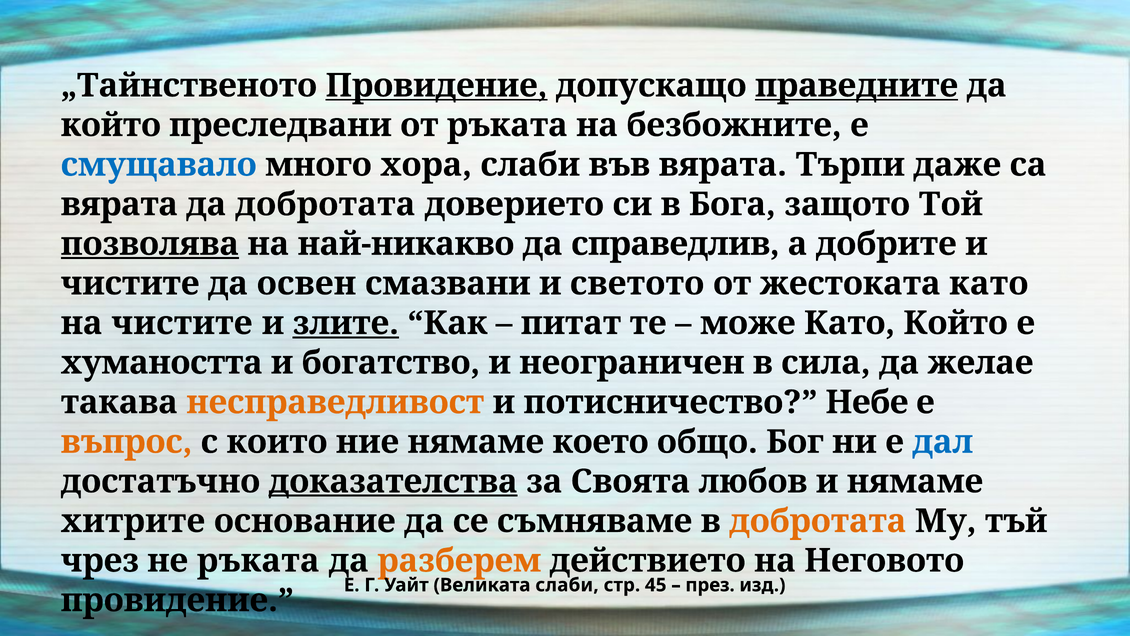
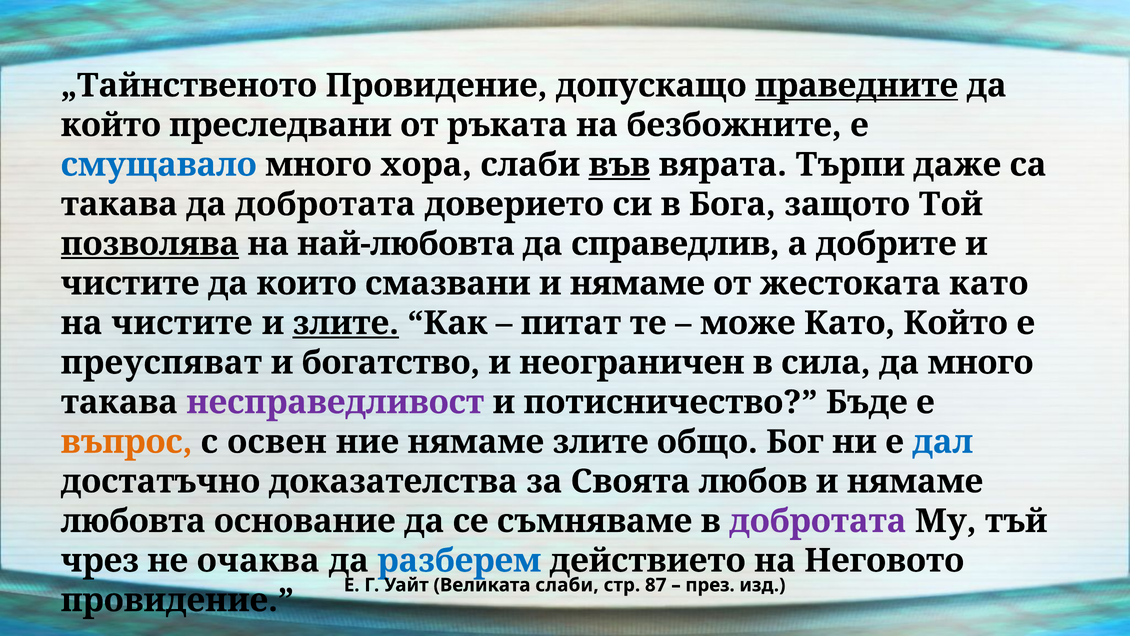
Провидение underline: present -> none (437, 86)
във underline: none -> present (619, 165)
вярата: вярата -> такава (119, 204)
най-никакво: най-никакво -> най-любовта (406, 244)
освен: освен -> които (307, 283)
смазвани и светото: светото -> нямаме (637, 283)
хумаността: хумаността -> преуспяват (161, 363)
да желае: желае -> много (981, 363)
несправедливост colour: orange -> purple (335, 402)
Небе: Небе -> Бъде (867, 402)
които: които -> освен (277, 442)
нямаме което: което -> злите (601, 442)
доказателства underline: present -> none (393, 481)
хитрите: хитрите -> любовта (133, 521)
добротата colour: orange -> purple (818, 521)
не ръката: ръката -> очаква (258, 560)
разберем colour: orange -> blue (459, 560)
45: 45 -> 87 (656, 585)
